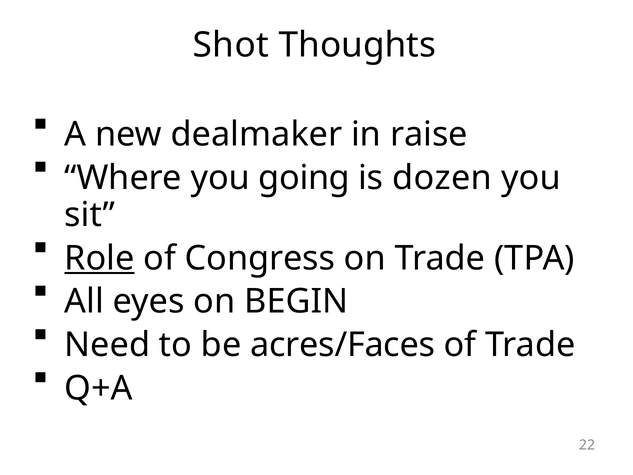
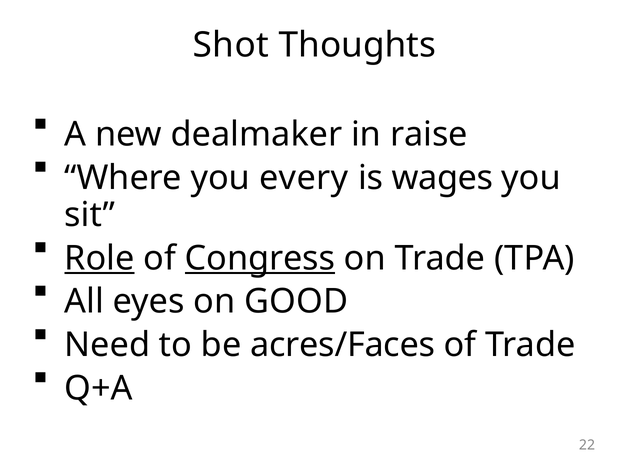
going: going -> every (304, 178)
dozen: dozen -> wages (443, 178)
Congress underline: none -> present (260, 258)
BEGIN: BEGIN -> GOOD (296, 301)
